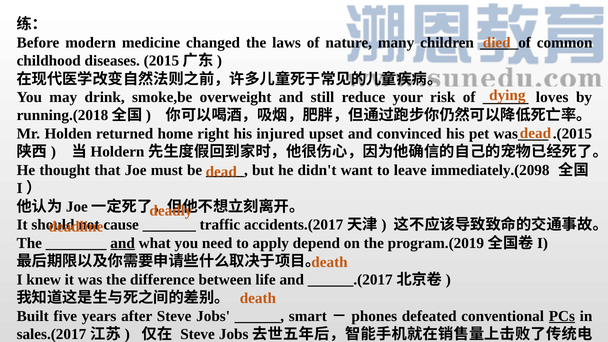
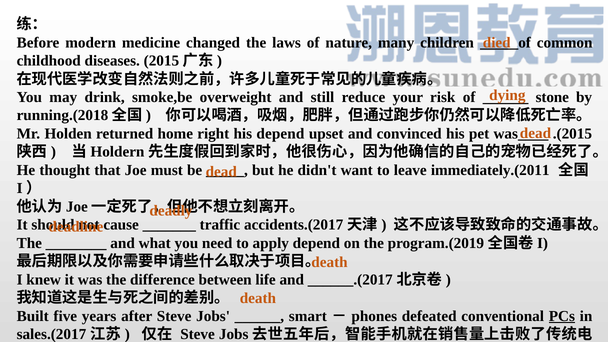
loves: loves -> stone (552, 97)
his injured: injured -> depend (280, 134)
immediately.(2098: immediately.(2098 -> immediately.(2011 (490, 170)
and underline: present -> none (123, 243)
